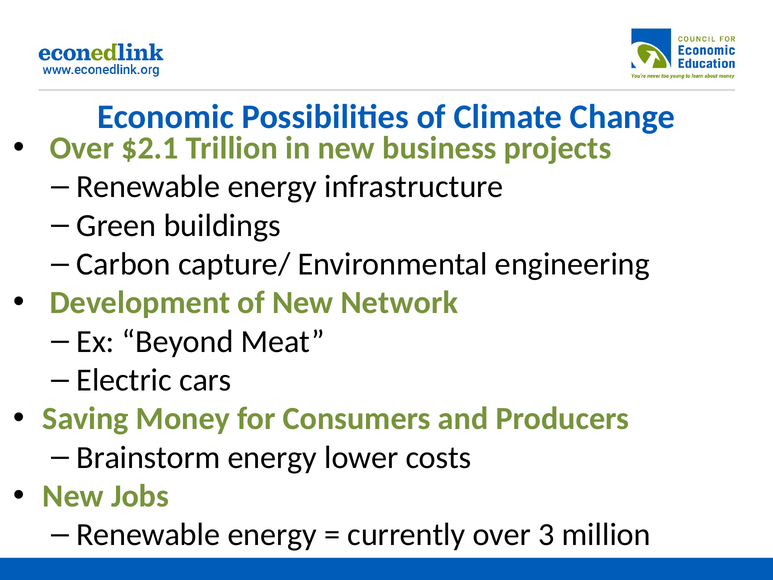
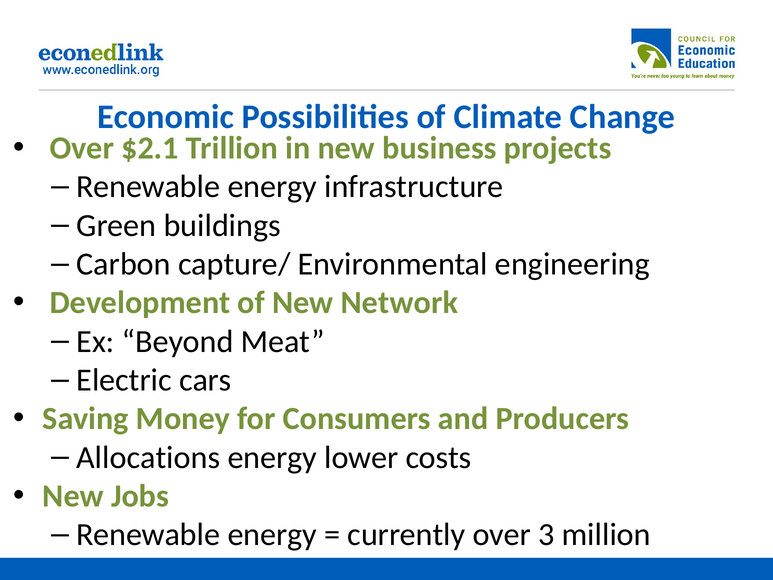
Brainstorm: Brainstorm -> Allocations (148, 457)
